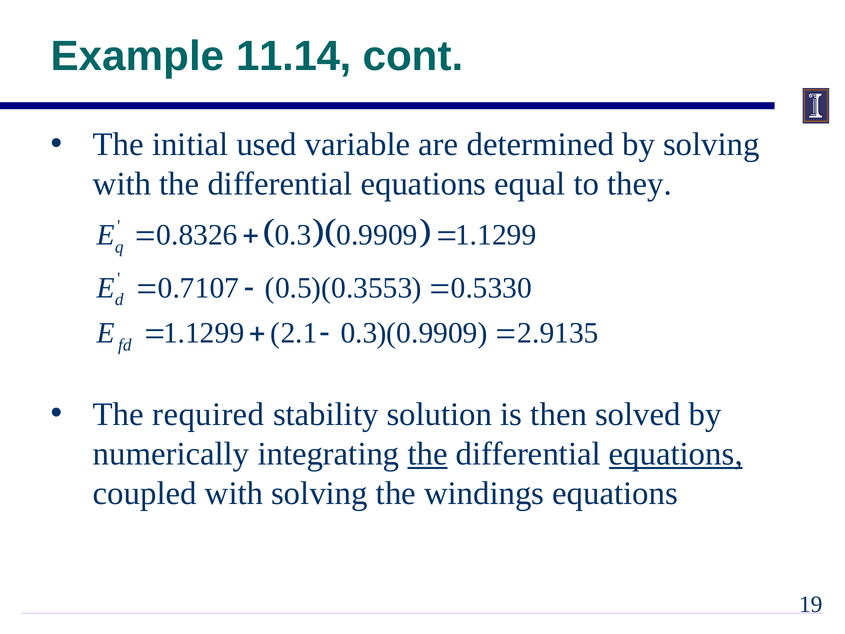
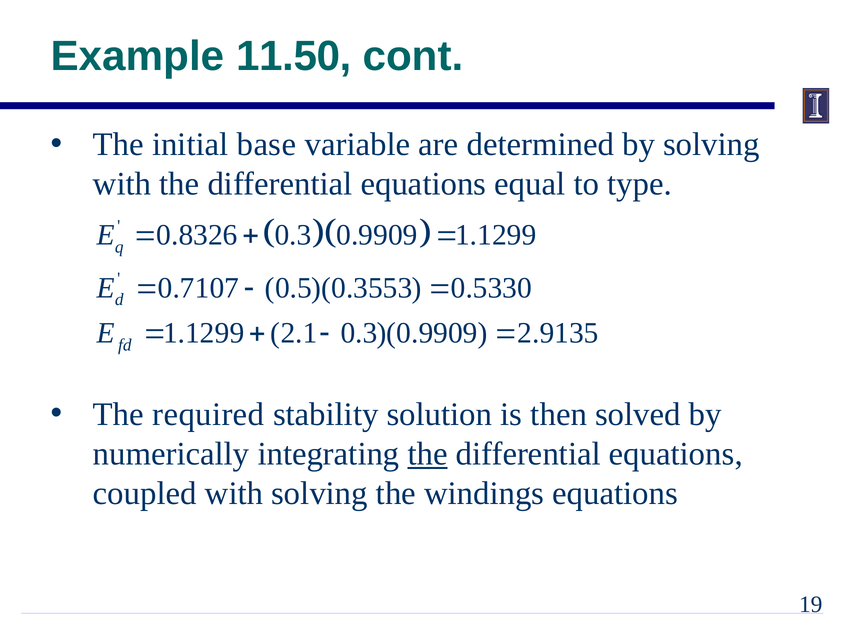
11.14: 11.14 -> 11.50 (294, 56)
used: used -> base (266, 145)
they: they -> type (639, 184)
equations underline: present -> none (676, 454)
